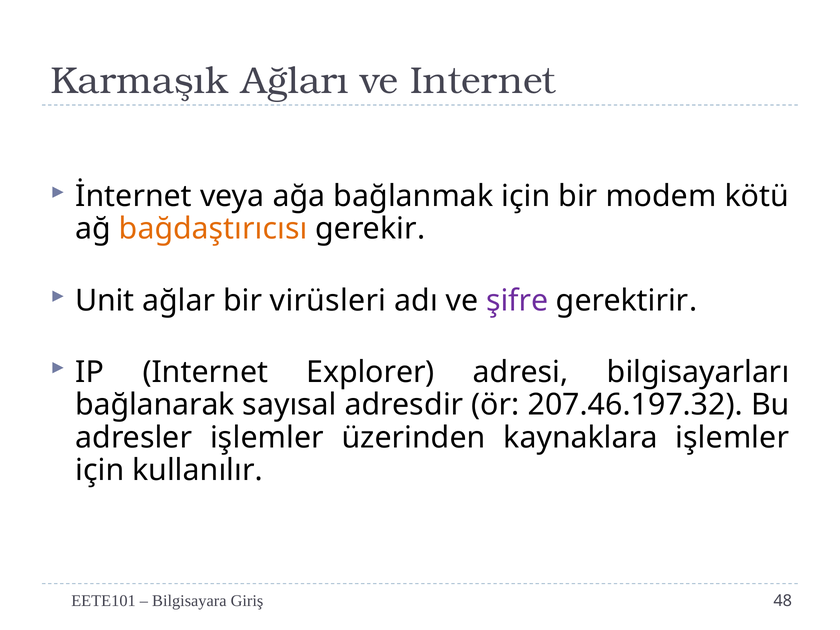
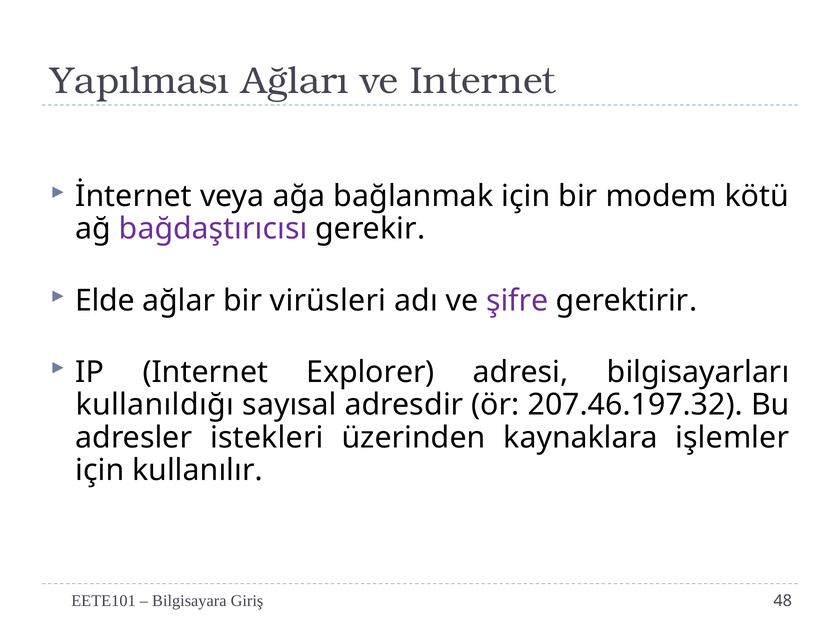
Karmaşık: Karmaşık -> Yapılması (140, 81)
bağdaştırıcısı colour: orange -> purple (213, 229)
Unit: Unit -> Elde (105, 300)
bağlanarak: bağlanarak -> kullanıldığı (155, 405)
adresler işlemler: işlemler -> istekleri (267, 438)
